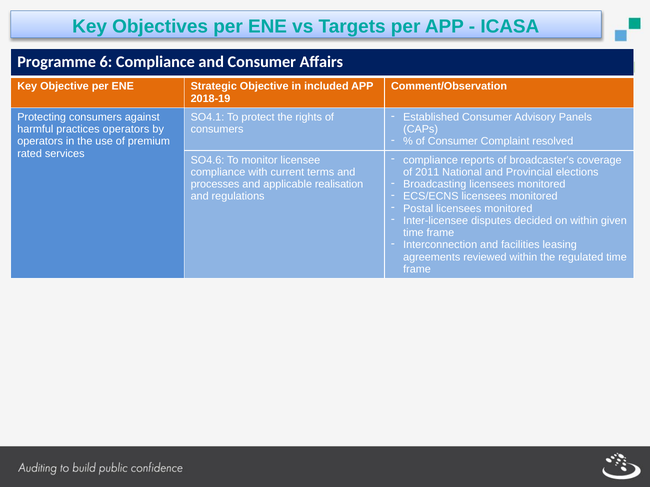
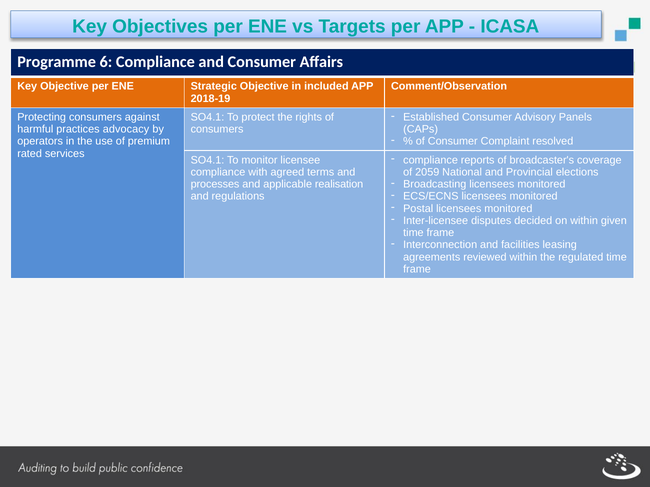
practices operators: operators -> advocacy (126, 129)
SO4.6: SO4.6 -> SO4.1 (207, 160)
current: current -> agreed (287, 172)
2011: 2011 -> 2059 (427, 172)
